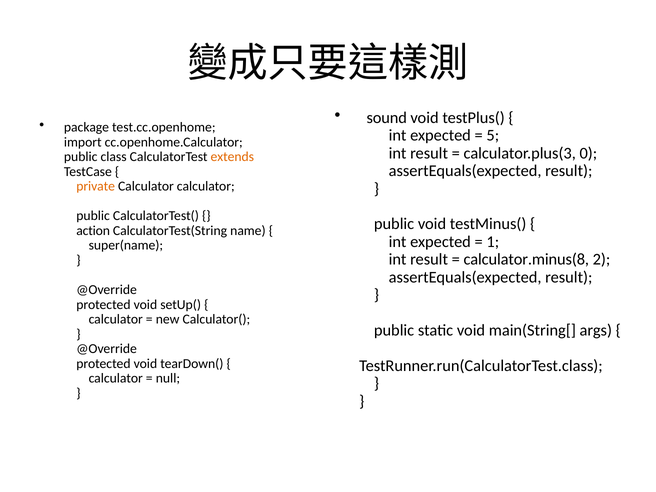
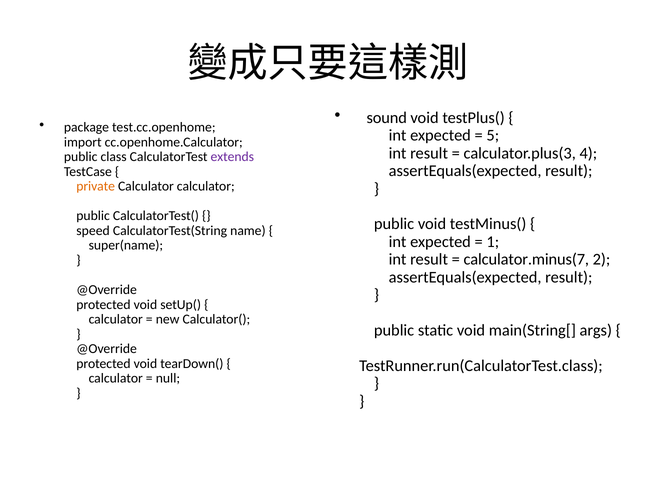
0: 0 -> 4 (588, 153)
extends colour: orange -> purple (232, 157)
action: action -> speed (93, 231)
calculator.minus(8: calculator.minus(8 -> calculator.minus(7 (526, 259)
